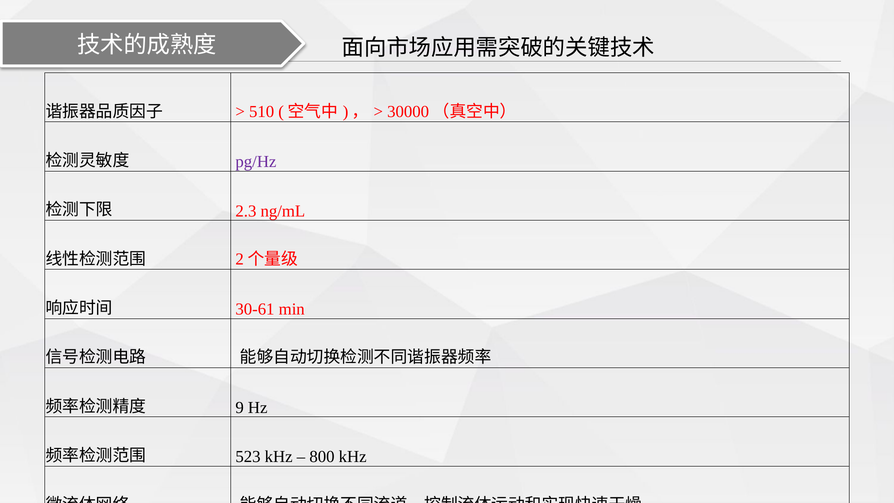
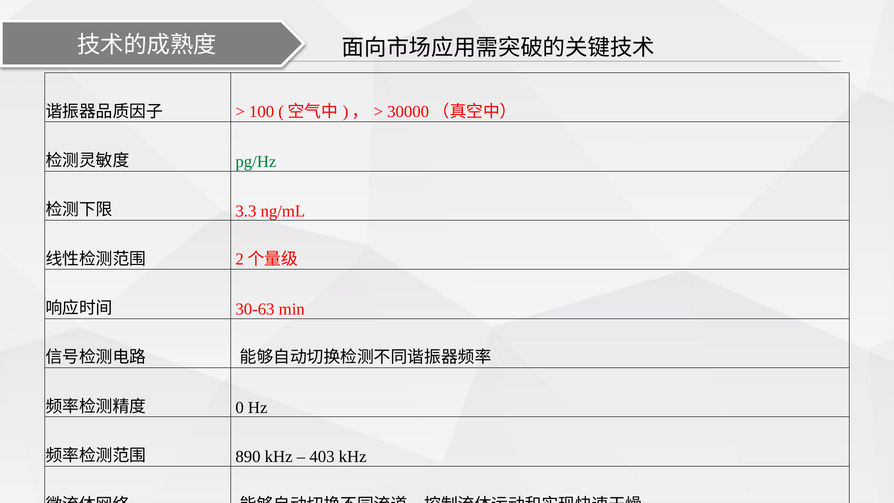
510: 510 -> 100 (262, 111)
pg/Hz colour: purple -> green (256, 162)
2.3: 2.3 -> 3.3 (246, 211)
30-61: 30-61 -> 30-63 (255, 309)
9: 9 -> 0 (240, 408)
523: 523 -> 890 (248, 457)
800: 800 -> 403 (322, 457)
